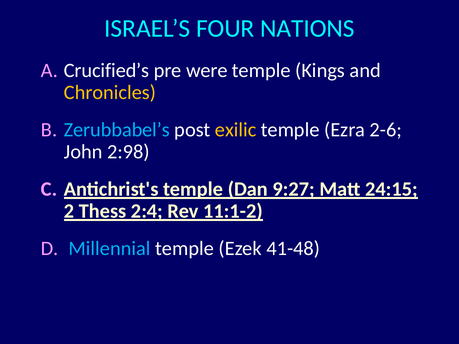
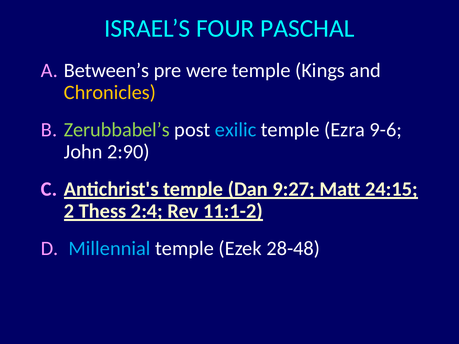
NATIONS: NATIONS -> PASCHAL (307, 29)
Crucified’s: Crucified’s -> Between’s (107, 71)
Zerubbabel’s colour: light blue -> light green (117, 130)
exilic colour: yellow -> light blue (236, 130)
2-6: 2-6 -> 9-6 (386, 130)
2:98: 2:98 -> 2:90 (128, 152)
41-48: 41-48 -> 28-48 (293, 249)
